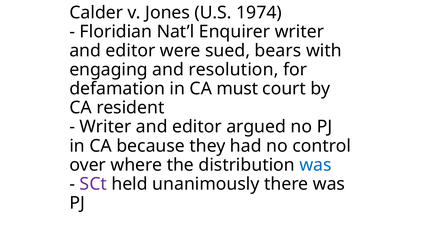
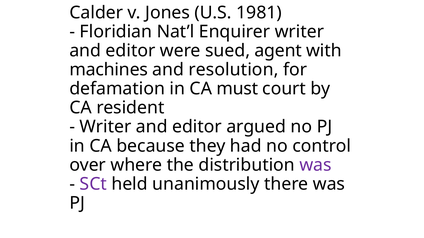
1974: 1974 -> 1981 (259, 13)
bears: bears -> agent (278, 51)
engaging: engaging -> machines (109, 70)
was colour: blue -> purple (316, 165)
